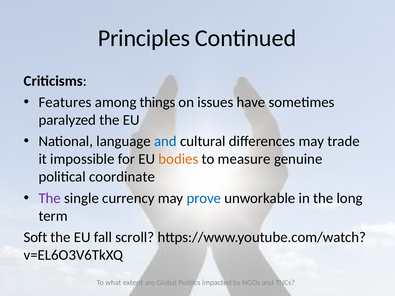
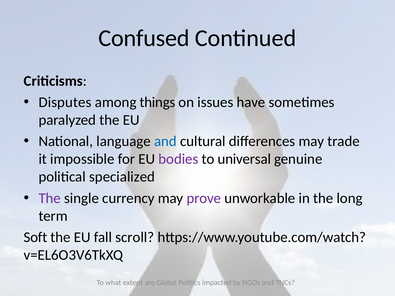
Principles: Principles -> Confused (144, 38)
Features: Features -> Disputes (65, 102)
bodies colour: orange -> purple (178, 159)
measure: measure -> universal (244, 159)
coordinate: coordinate -> specialized (122, 177)
prove colour: blue -> purple (204, 198)
